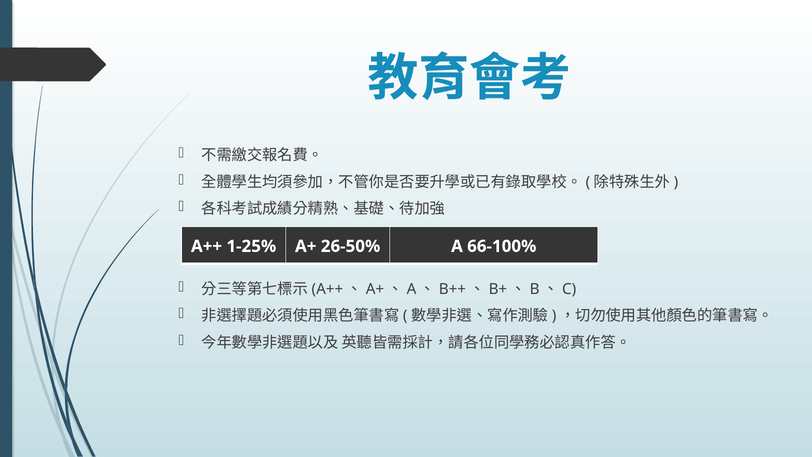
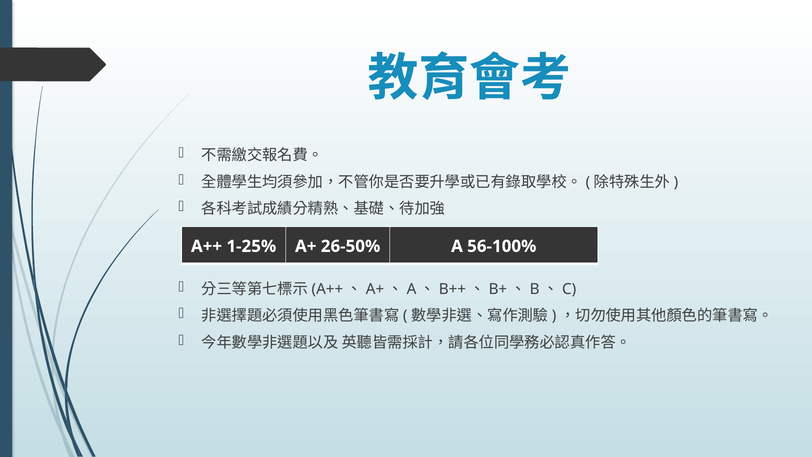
66-100%: 66-100% -> 56-100% (502, 246)
